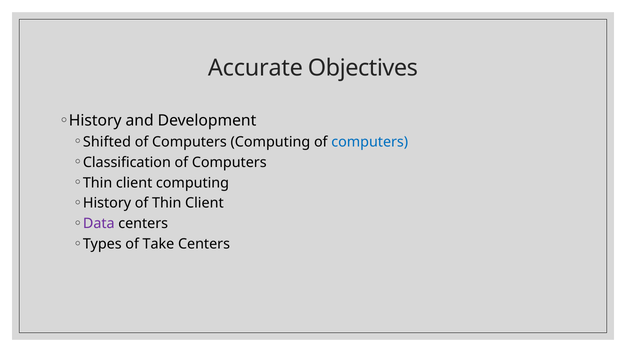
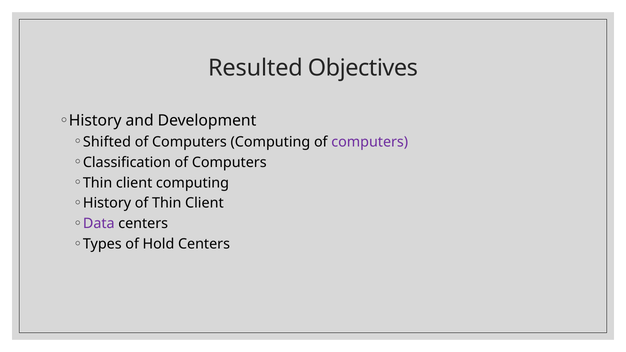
Accurate: Accurate -> Resulted (255, 68)
computers colour: blue -> purple (370, 142)
Take: Take -> Hold (158, 244)
